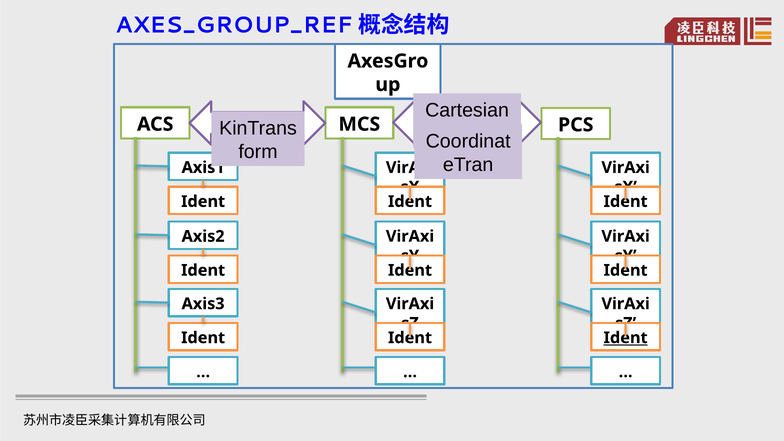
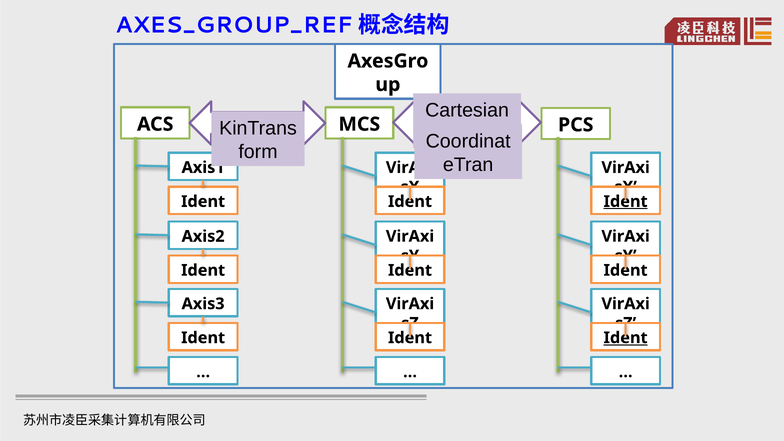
Ident underline: none -> present (626, 202)
